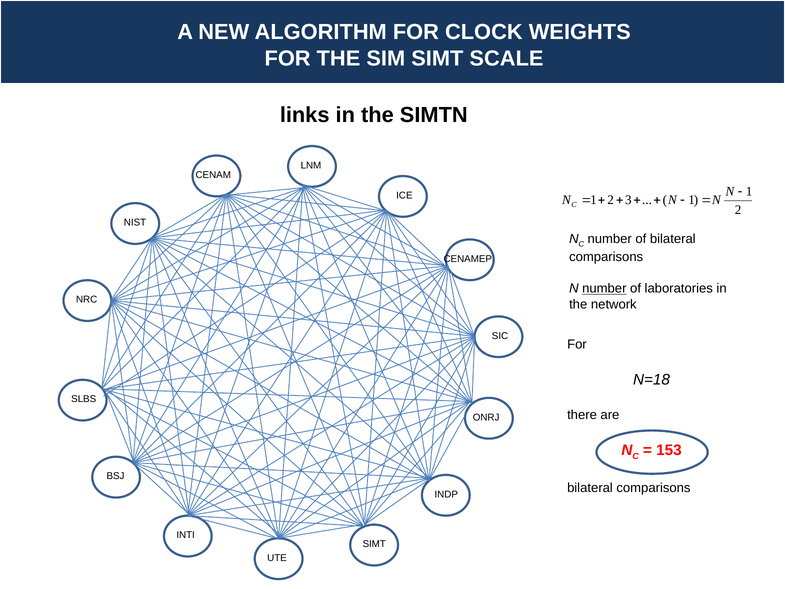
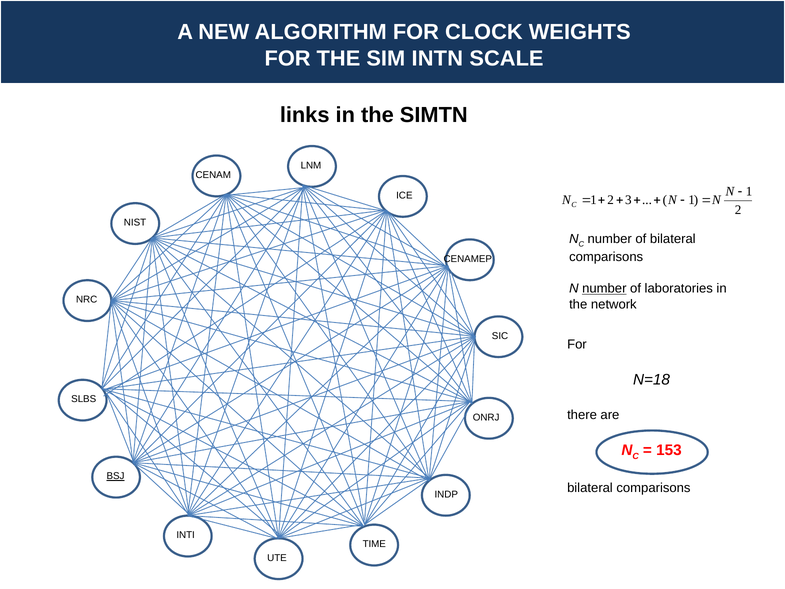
SIM SIMT: SIMT -> INTN (437, 58)
BSJ underline: none -> present (116, 476)
SIMT: SIMT -> TIME (374, 544)
